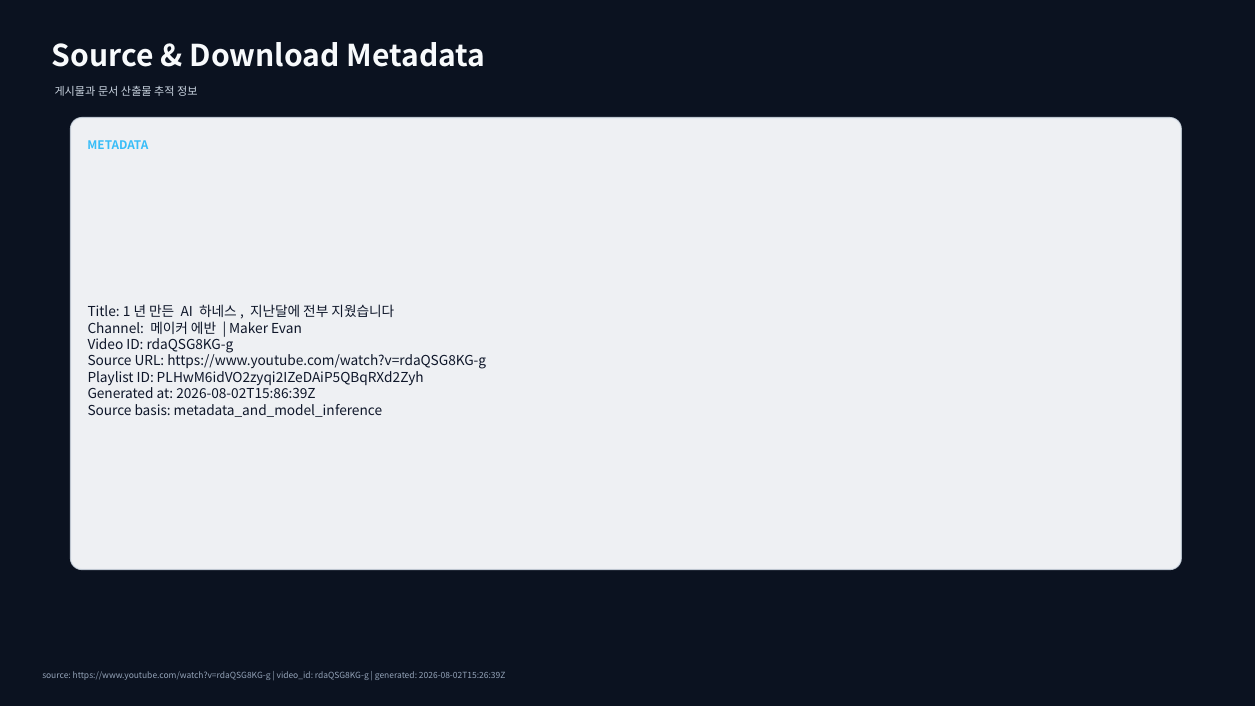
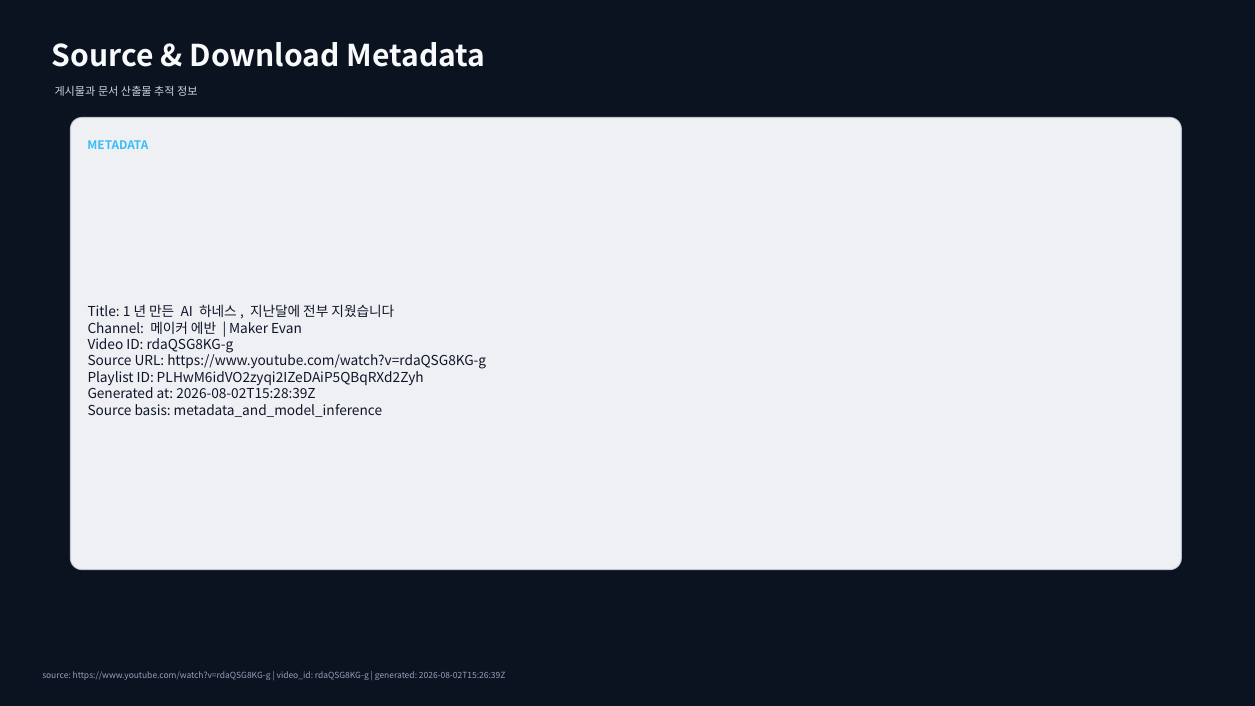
2026-08-02T15:86:39Z: 2026-08-02T15:86:39Z -> 2026-08-02T15:28:39Z (246, 394)
